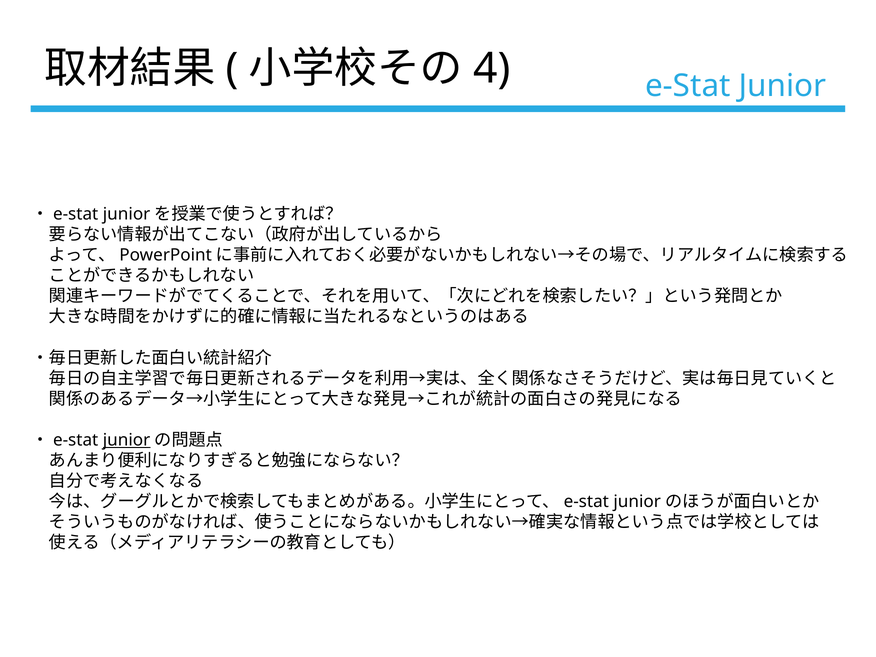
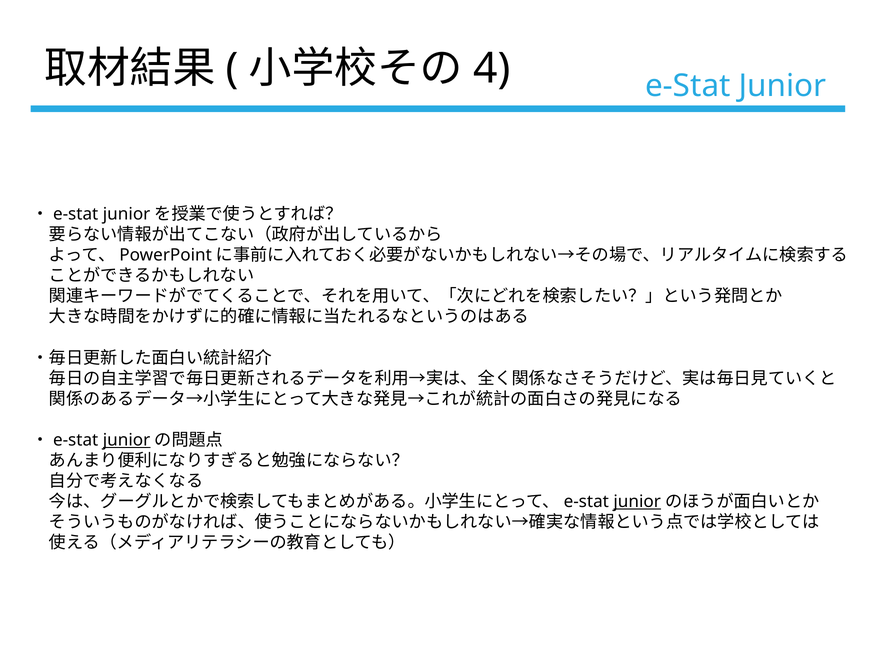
junior underline: none -> present (637, 502)
